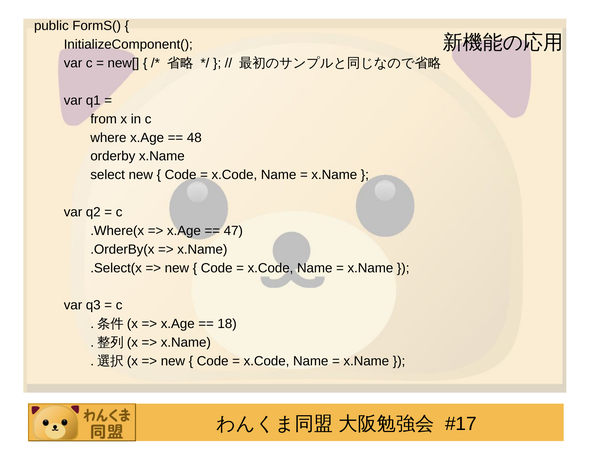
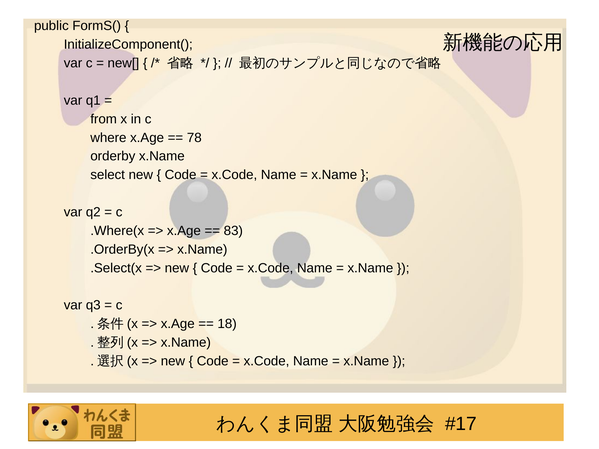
48: 48 -> 78 (194, 138)
47: 47 -> 83 (233, 231)
